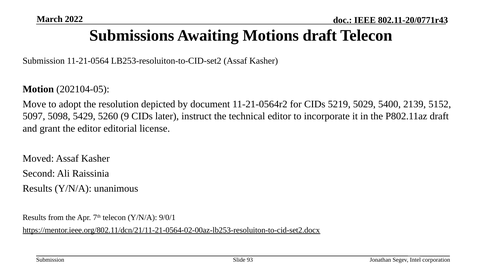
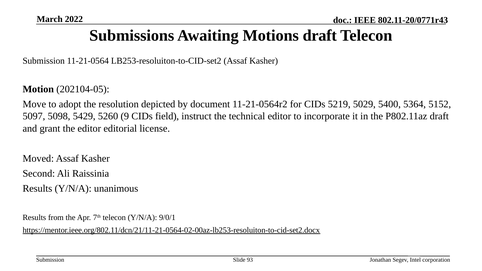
2139: 2139 -> 5364 (415, 104)
later: later -> field (167, 116)
